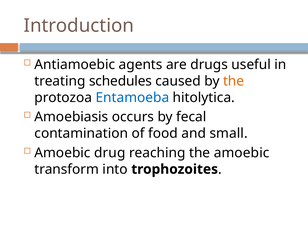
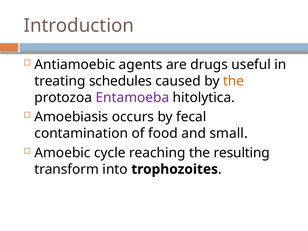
Entamoeba colour: blue -> purple (132, 97)
drug: drug -> cycle (110, 153)
the amoebic: amoebic -> resulting (242, 153)
